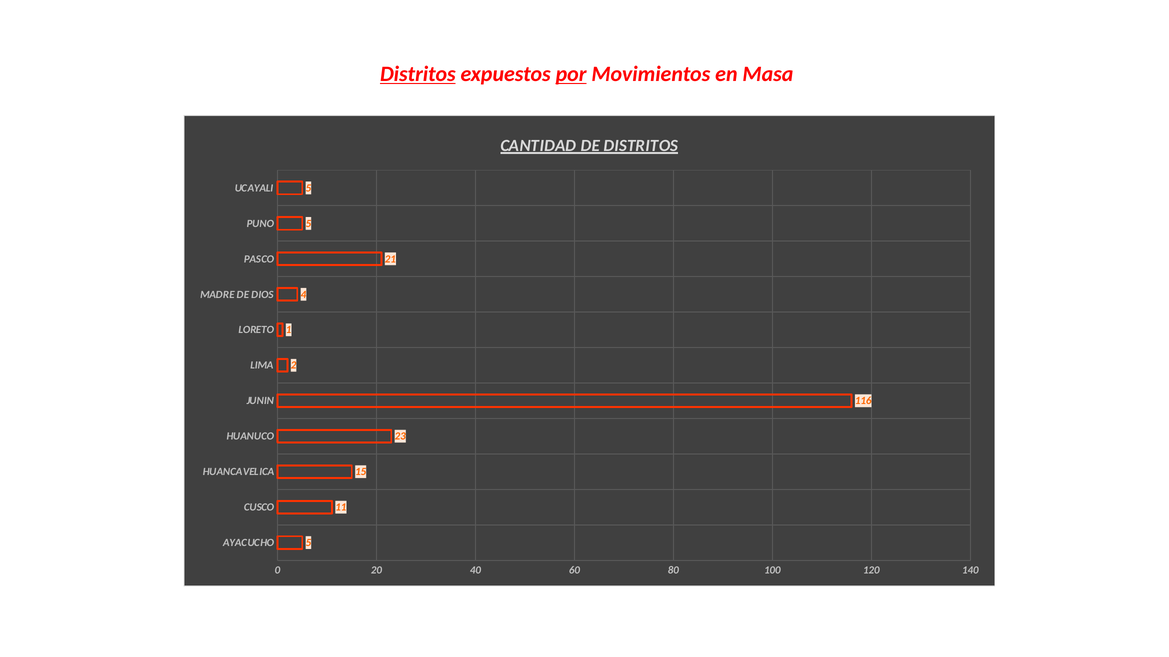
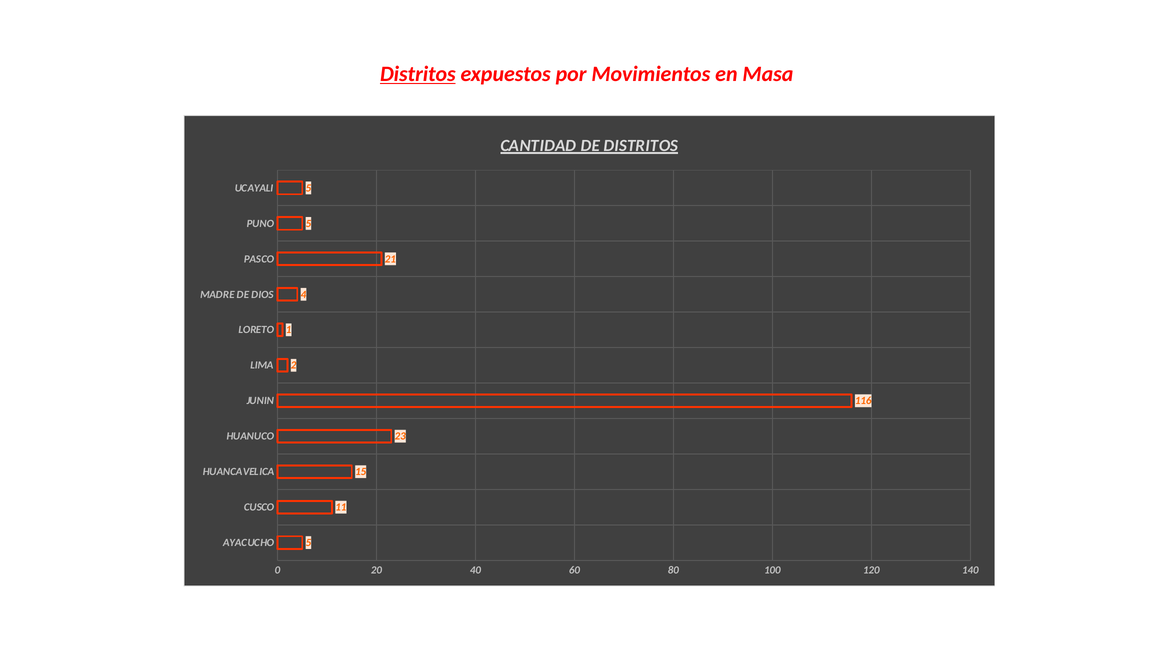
por underline: present -> none (571, 74)
